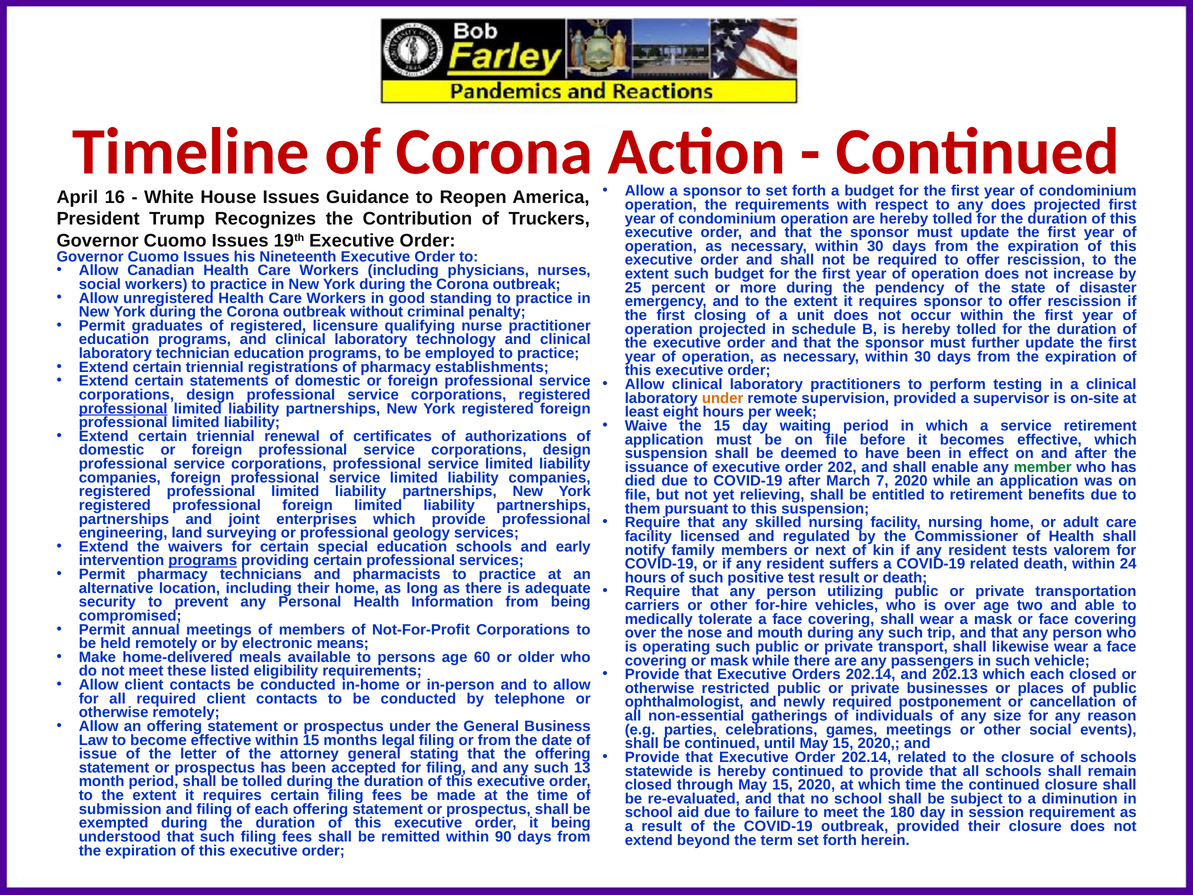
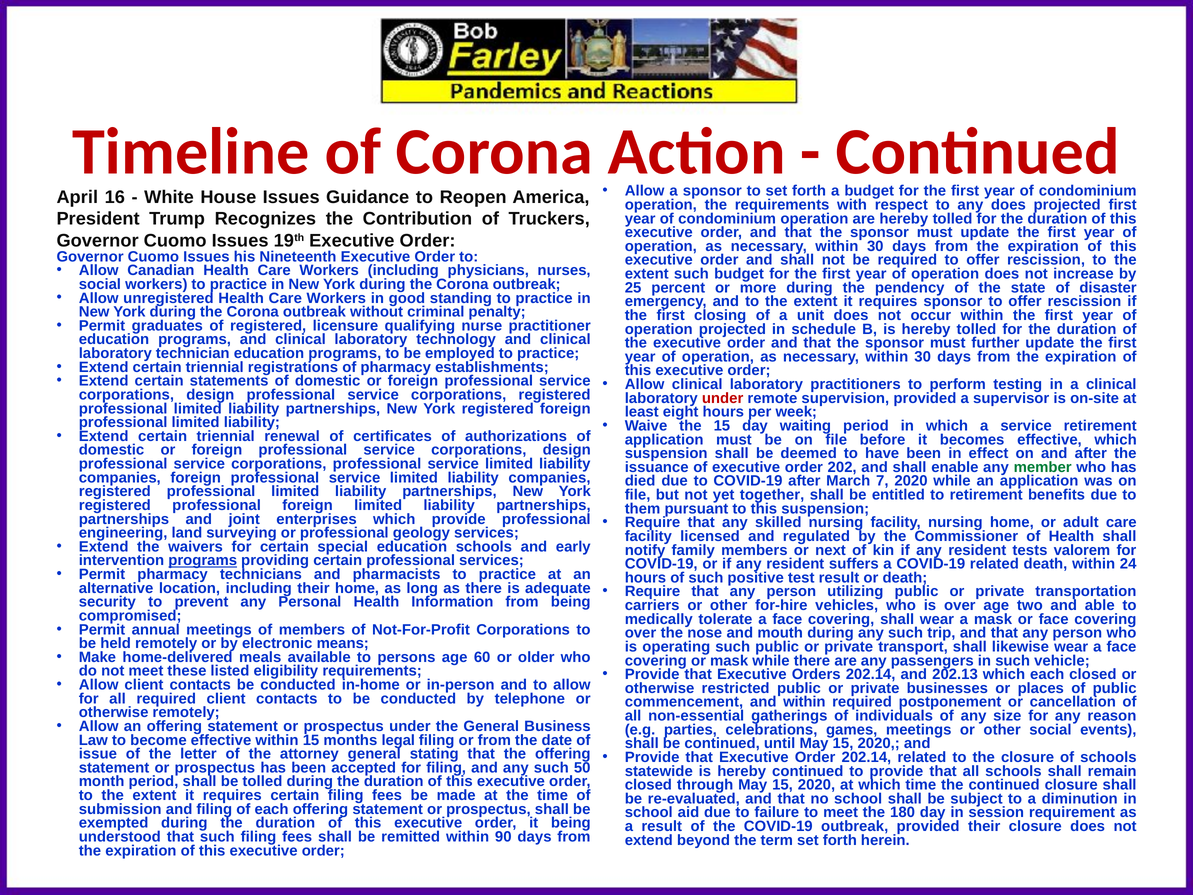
under colour: orange -> red (723, 398)
professional underline: present -> none (123, 408)
relieving: relieving -> together (772, 495)
ophthalmologist: ophthalmologist -> commencement (684, 702)
and newly: newly -> within (804, 702)
13: 13 -> 50 (582, 768)
